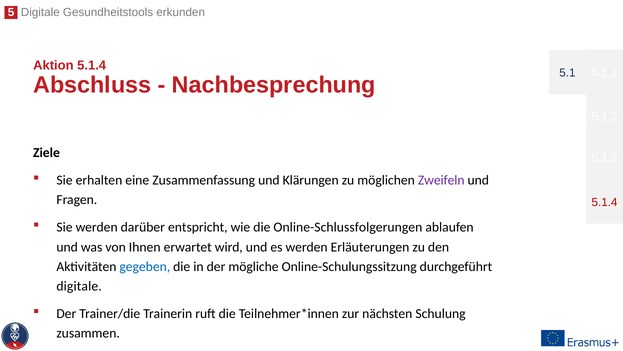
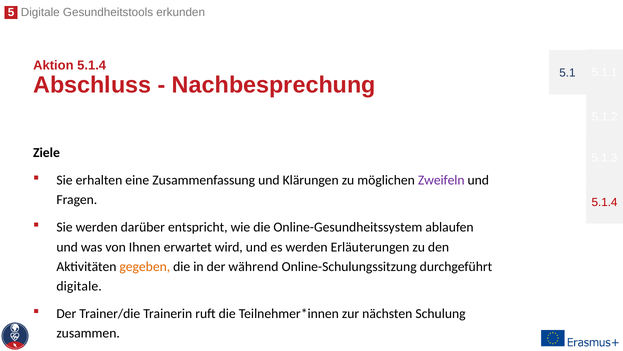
Online-Schlussfolgerungen: Online-Schlussfolgerungen -> Online-Gesundheitssystem (348, 227)
gegeben colour: blue -> orange (145, 266)
mögliche: mögliche -> während (253, 266)
